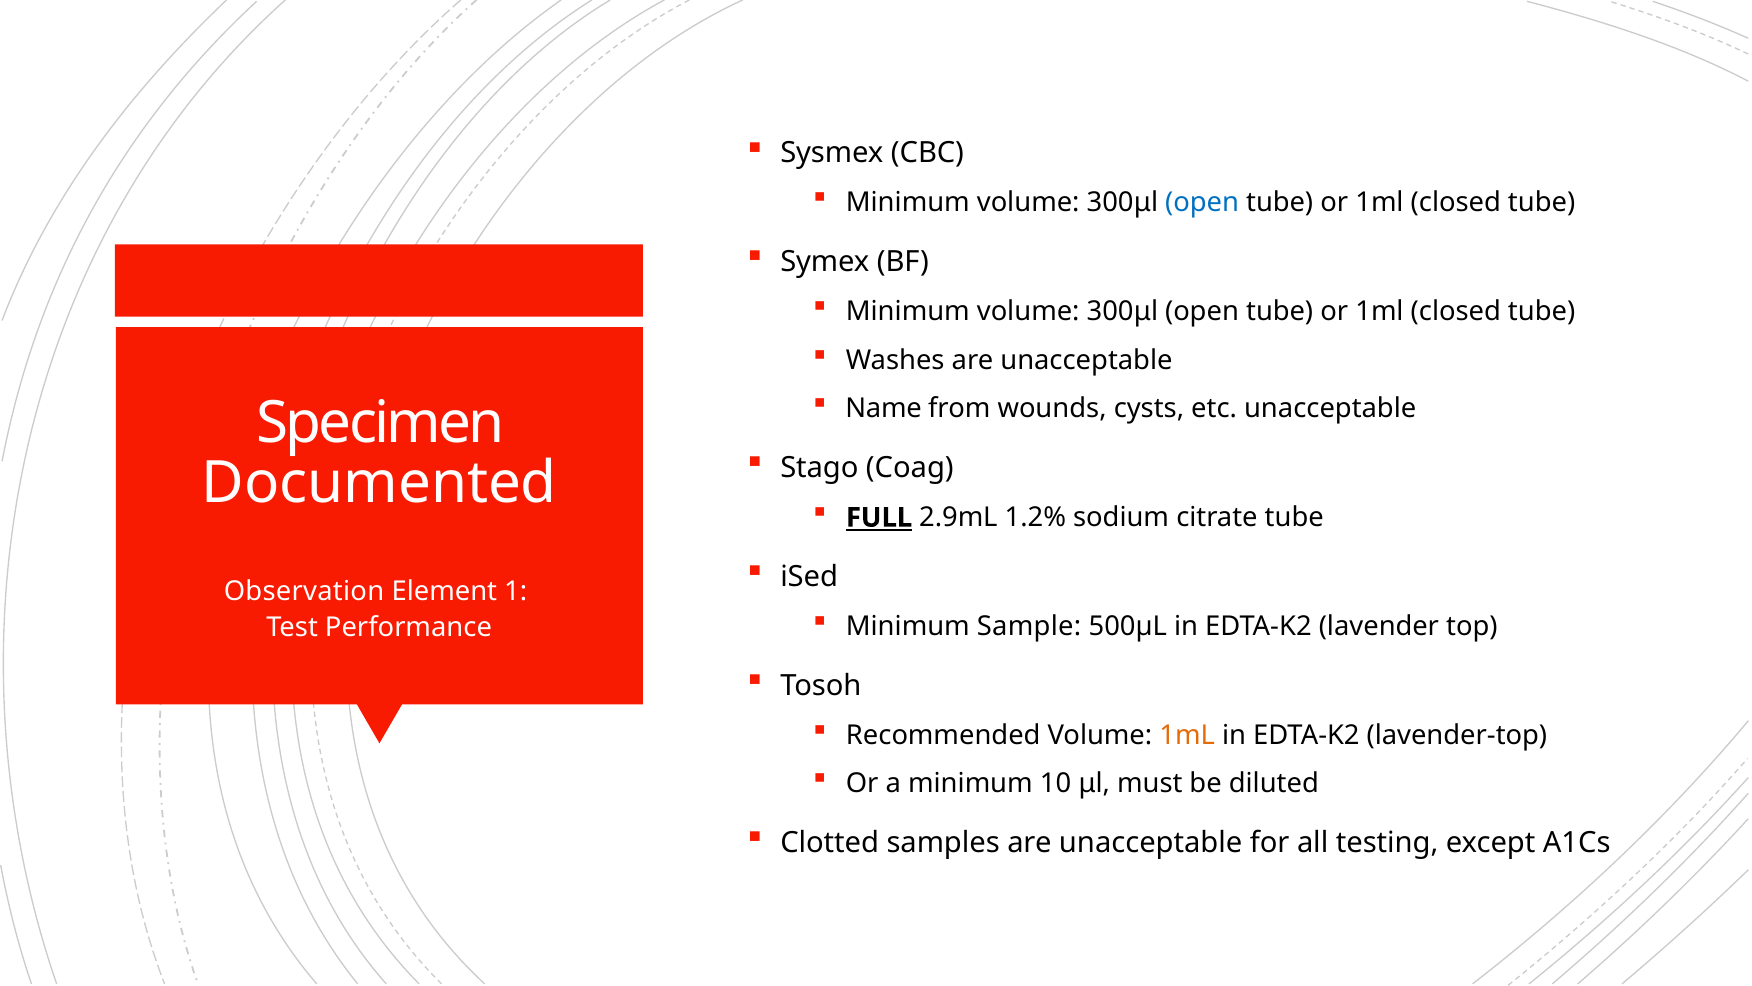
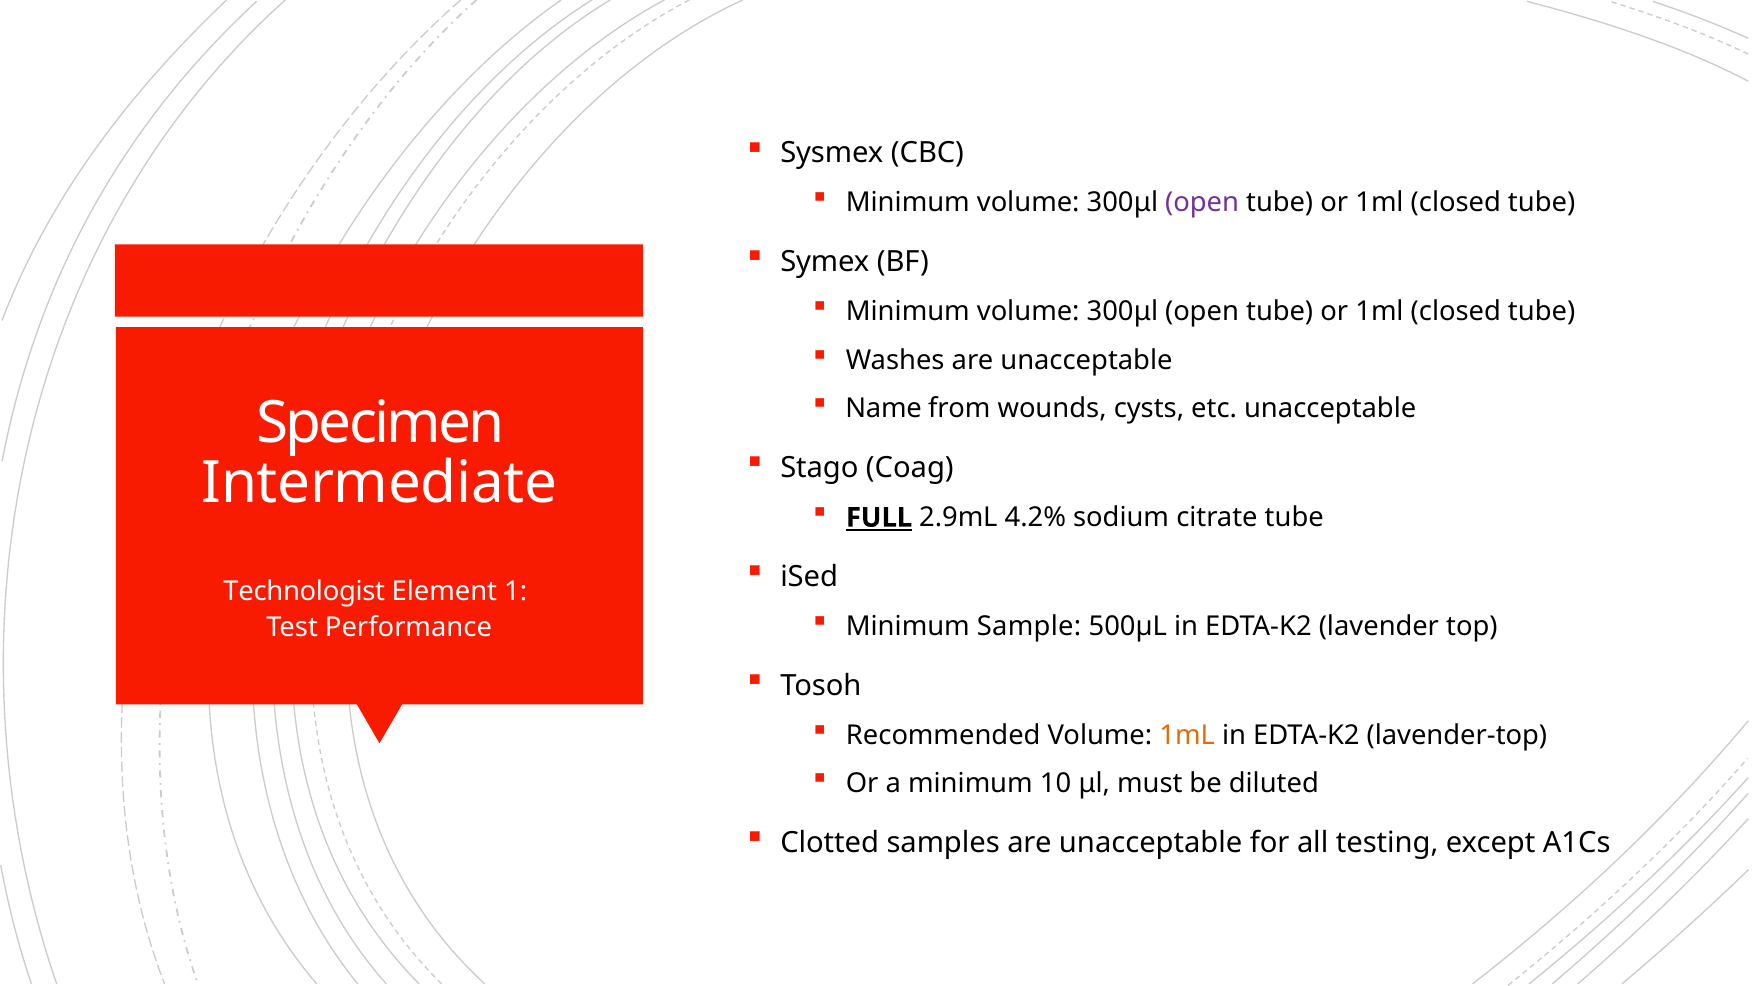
open colour: blue -> purple (1202, 203)
Documented: Documented -> Intermediate (379, 482)
1.2%: 1.2% -> 4.2% (1035, 517)
Observation: Observation -> Technologist (304, 591)
